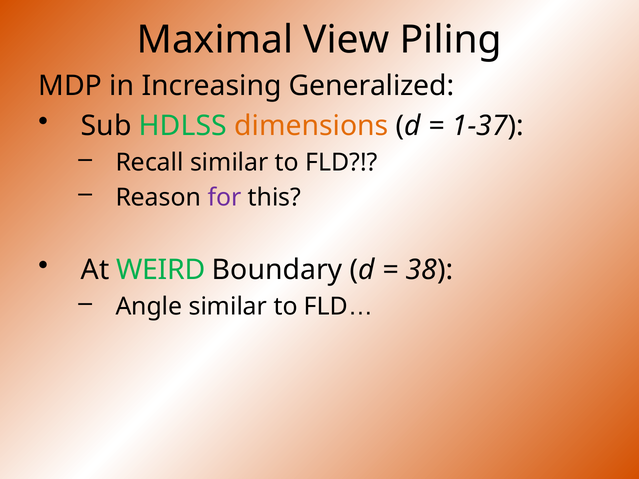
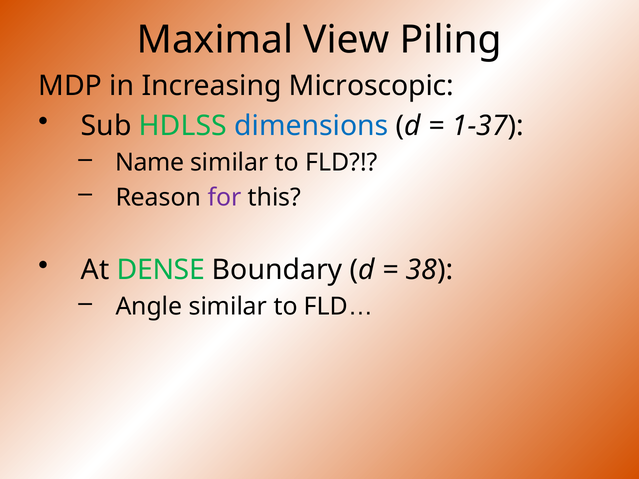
Generalized: Generalized -> Microscopic (372, 86)
dimensions colour: orange -> blue (311, 126)
Recall: Recall -> Name (150, 163)
WEIRD: WEIRD -> DENSE (161, 270)
